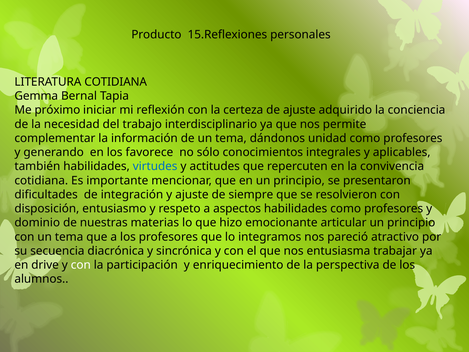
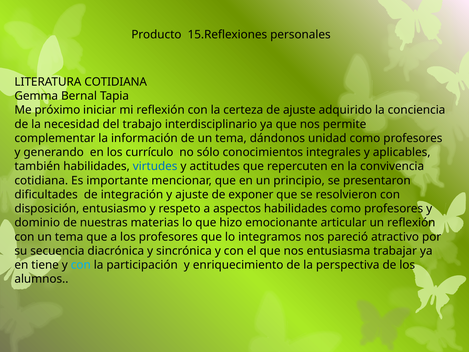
favorece: favorece -> currículo (149, 152)
siempre: siempre -> exponer (251, 194)
articular un principio: principio -> reflexión (411, 223)
drive: drive -> tiene (45, 265)
con colour: white -> light blue (81, 265)
